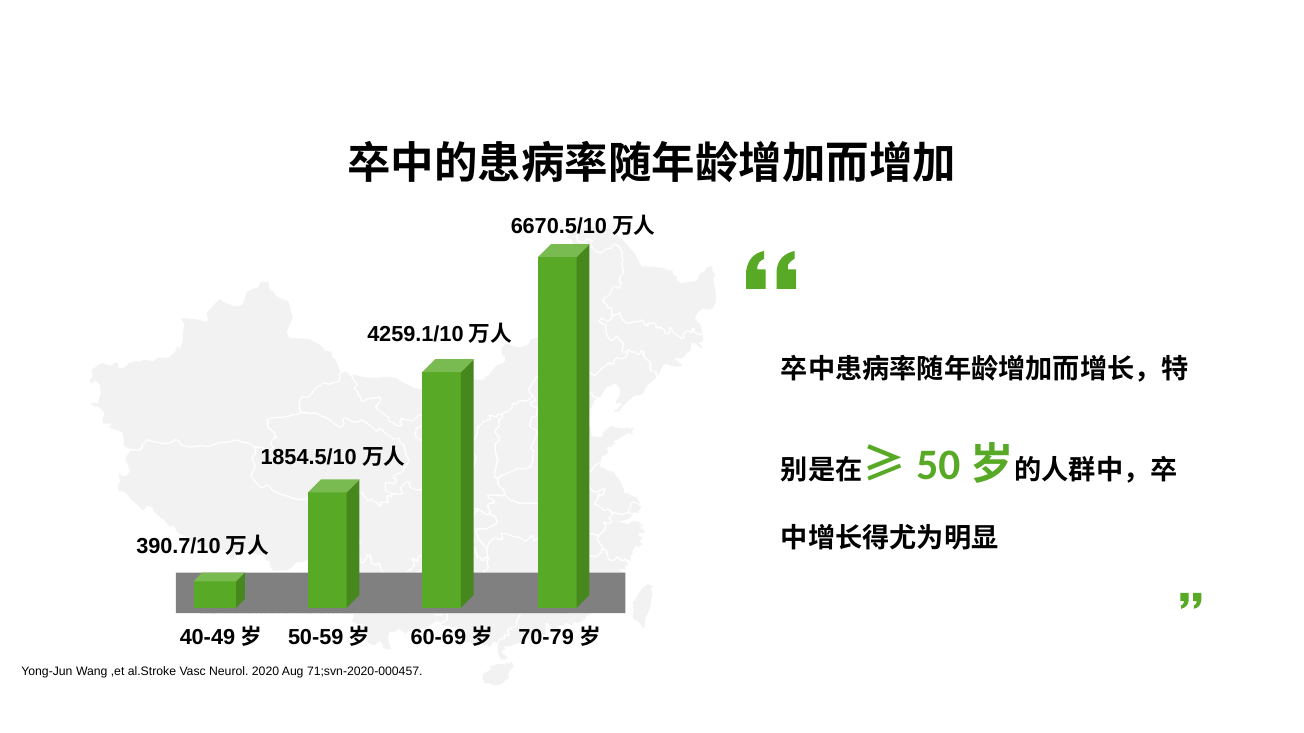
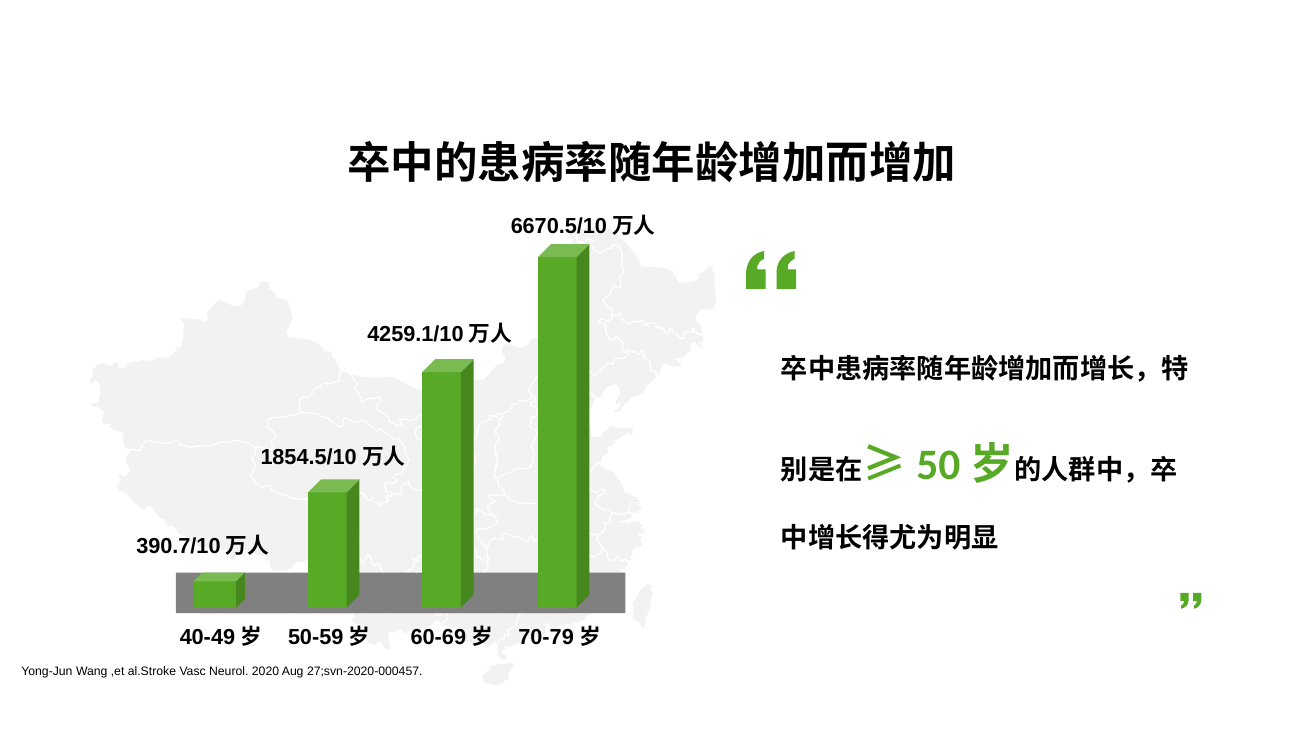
71;svn-2020-000457: 71;svn-2020-000457 -> 27;svn-2020-000457 (365, 672)
